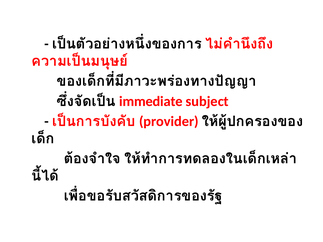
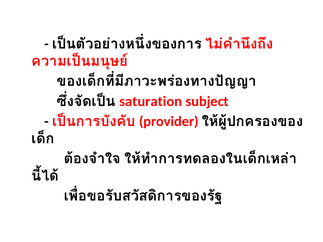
immediate: immediate -> saturation (151, 101)
